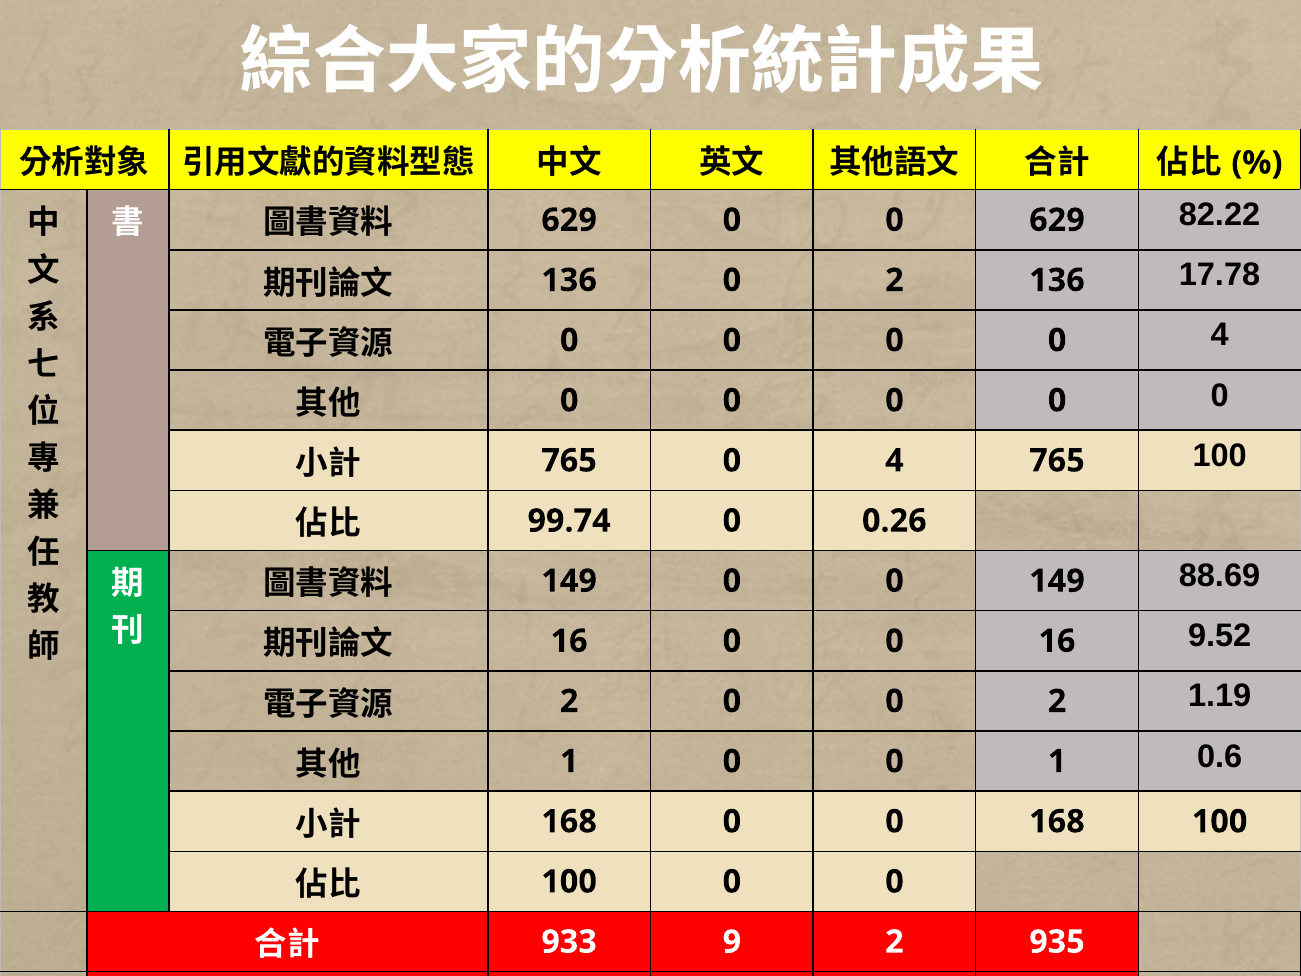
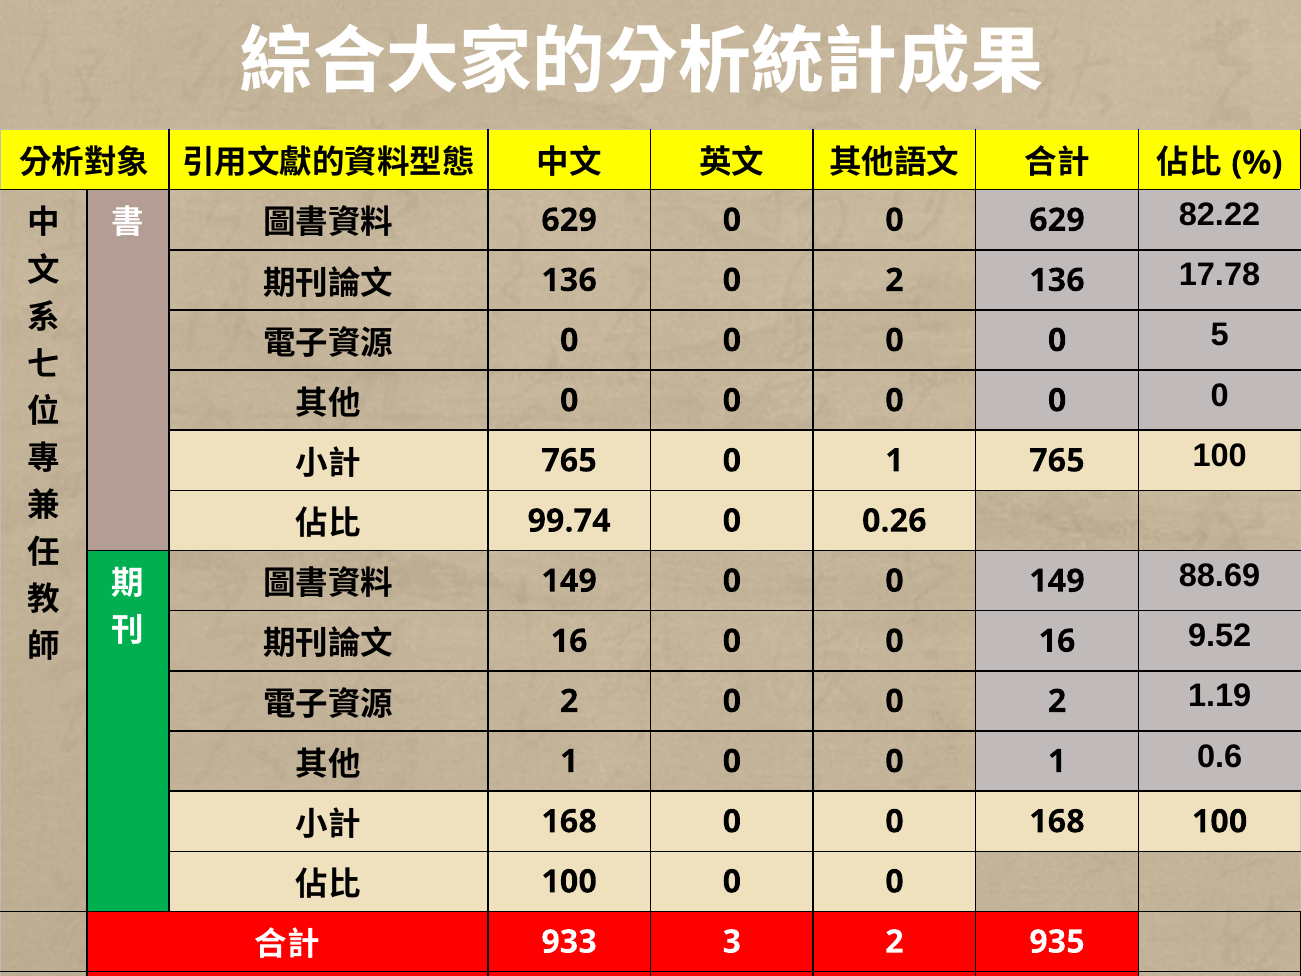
0 0 4: 4 -> 5 (1220, 335)
765 0 4: 4 -> 1 (894, 461)
9: 9 -> 3 (732, 942)
